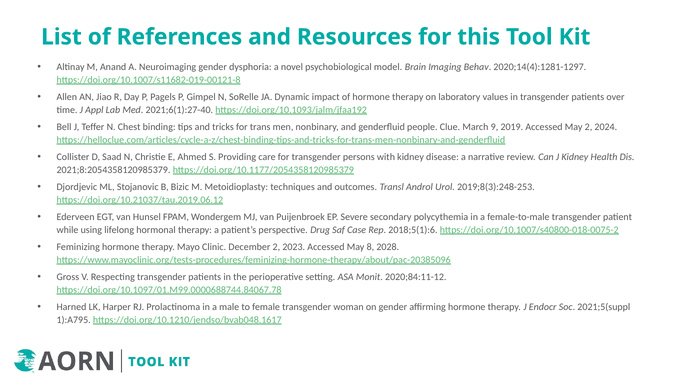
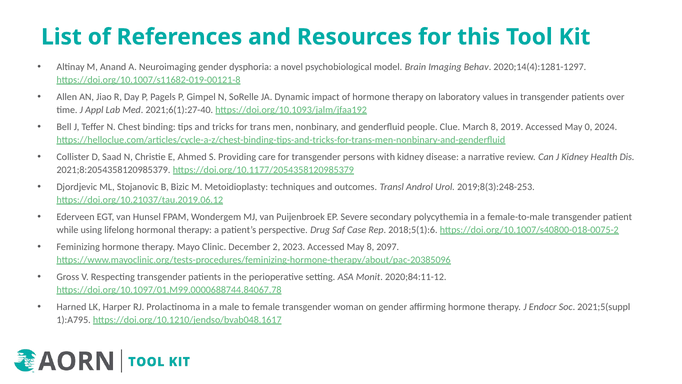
March 9: 9 -> 8 (494, 127)
May 2: 2 -> 0 (588, 127)
2028: 2028 -> 2097 (388, 247)
